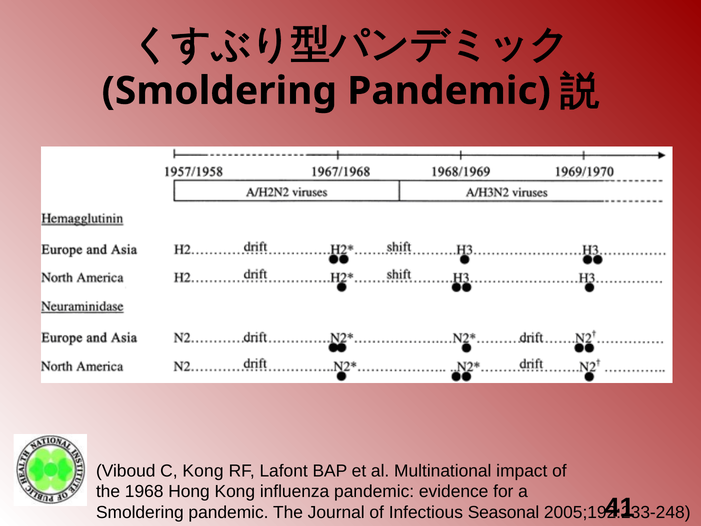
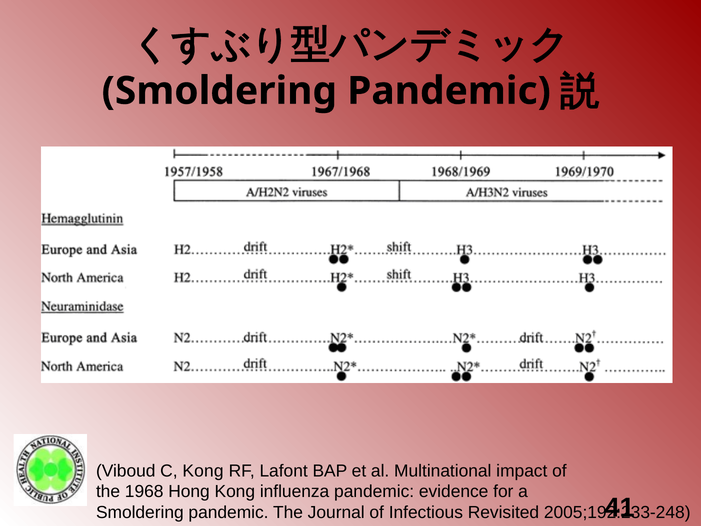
Seasonal: Seasonal -> Revisited (503, 512)
